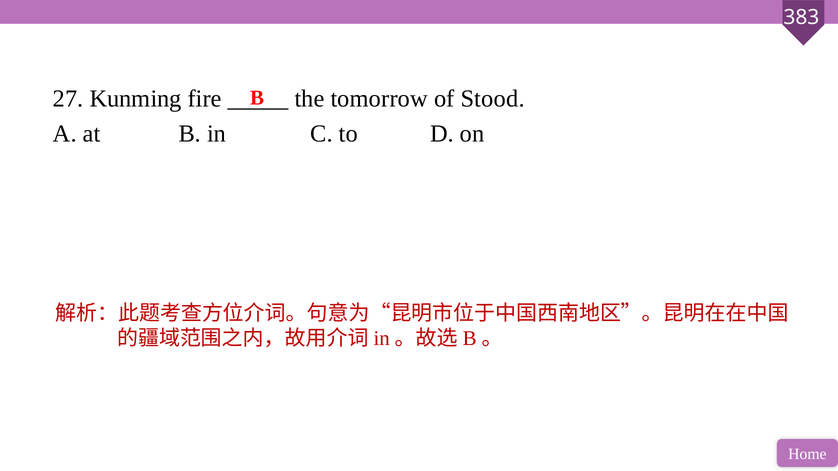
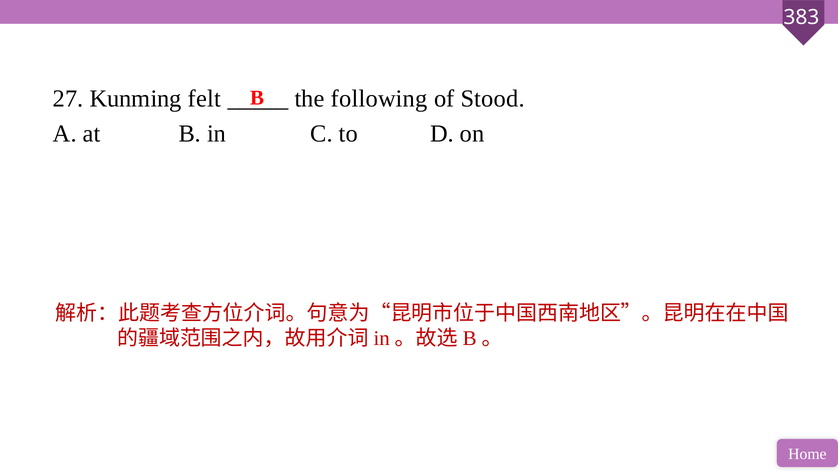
fire: fire -> felt (205, 99)
tomorrow: tomorrow -> following (379, 99)
